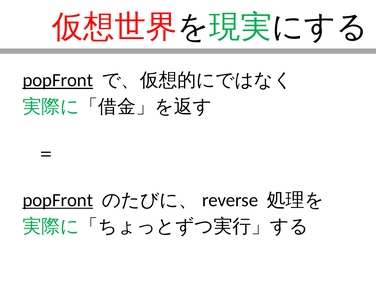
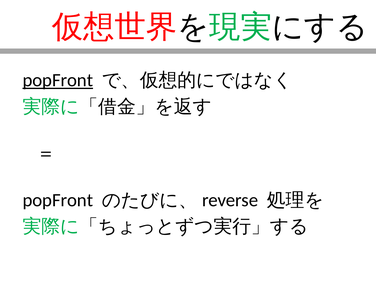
popFront underline: present -> none (58, 200)
